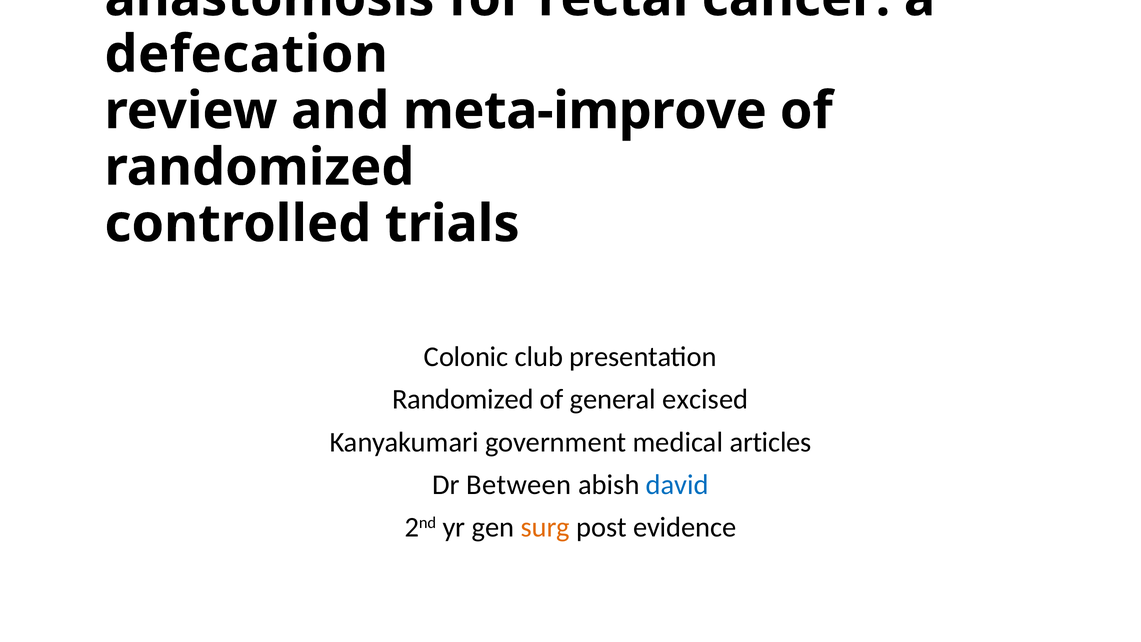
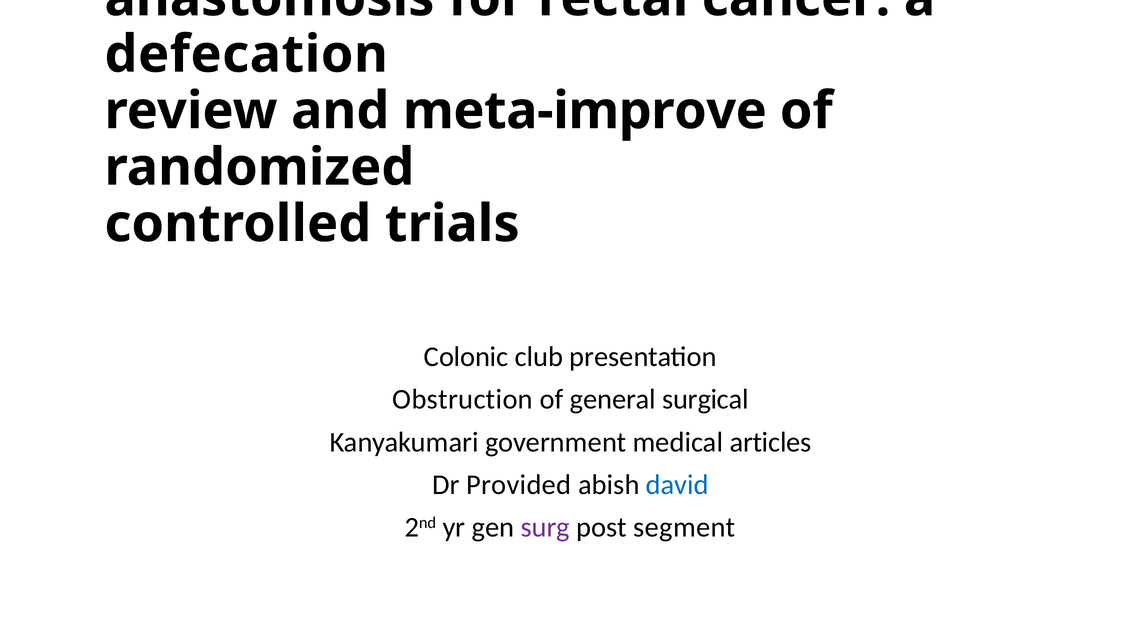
Randomized: Randomized -> Obstruction (463, 399)
excised: excised -> surgical (706, 399)
Between: Between -> Provided (519, 485)
surg colour: orange -> purple (545, 527)
evidence: evidence -> segment (684, 527)
